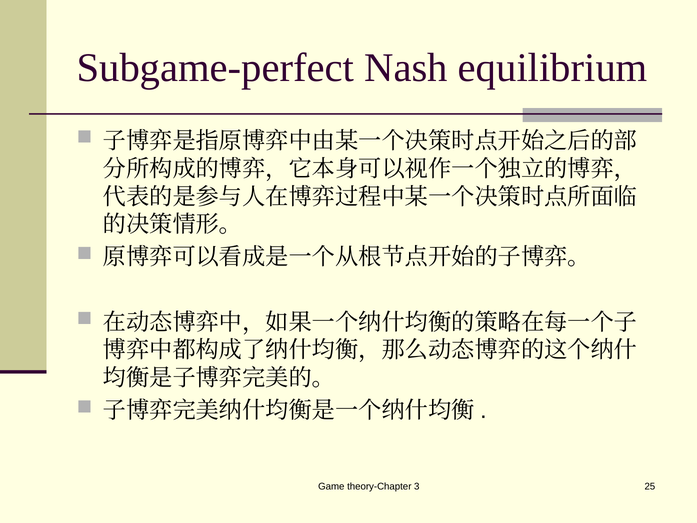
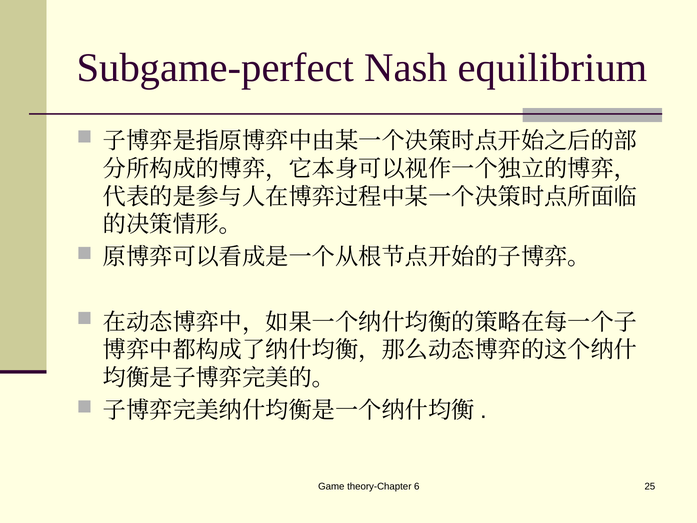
3: 3 -> 6 (417, 486)
